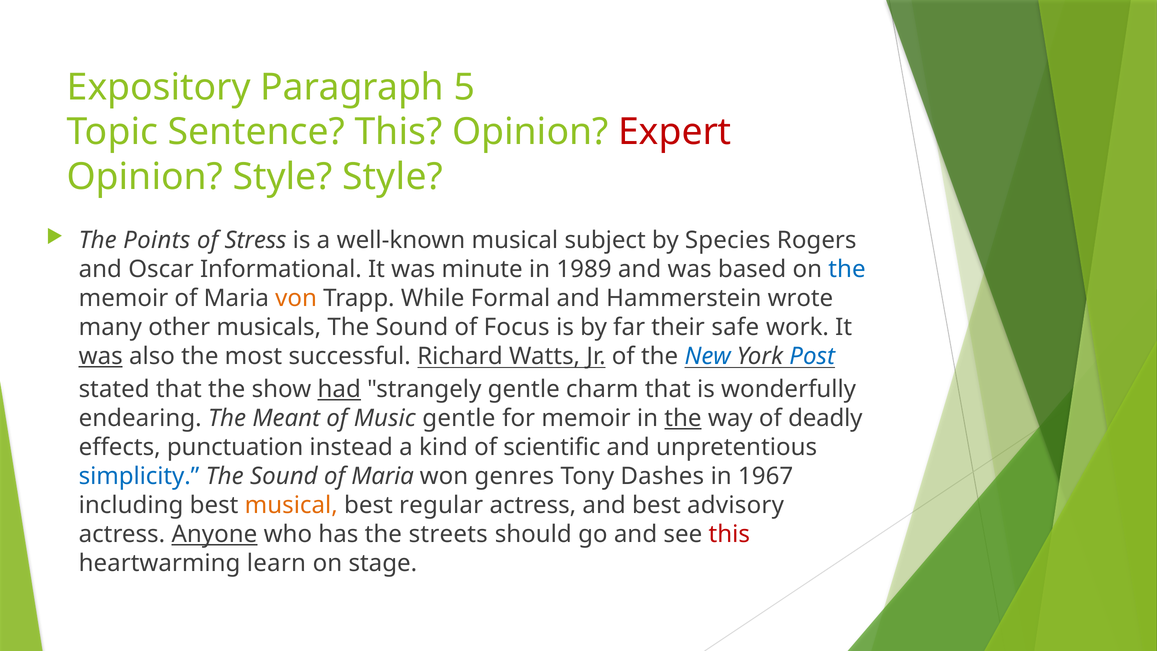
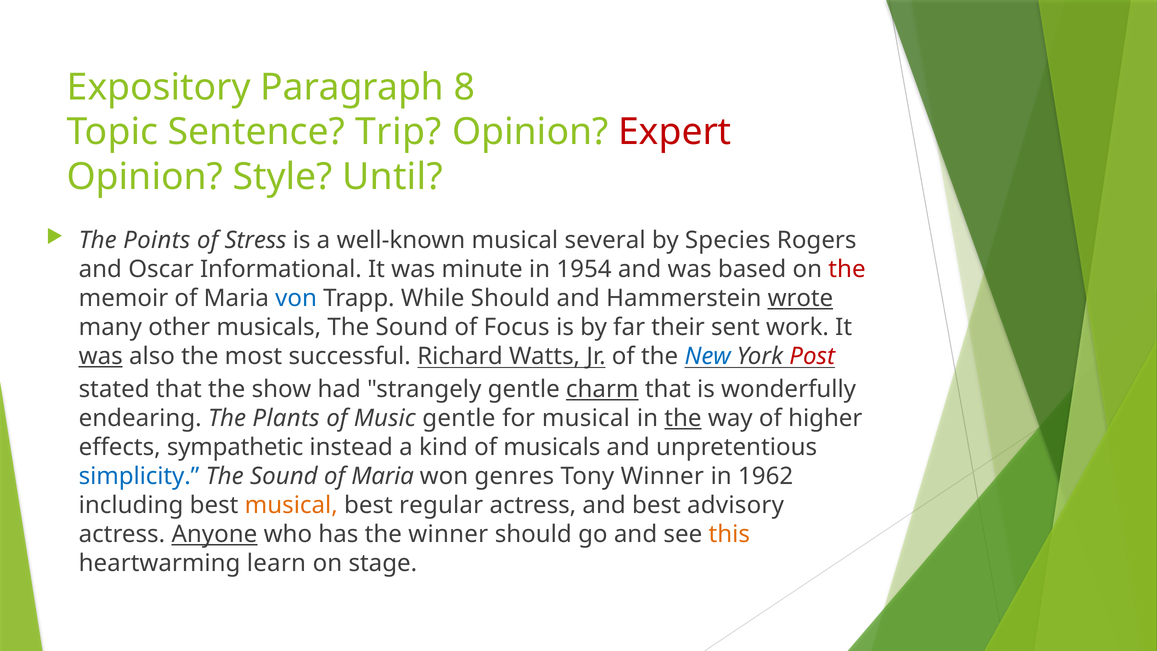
5: 5 -> 8 (464, 87)
Sentence This: This -> Trip (398, 132)
Style Style: Style -> Until (392, 177)
subject: subject -> several (605, 240)
1989: 1989 -> 1954 (584, 269)
the colour: blue -> red (847, 269)
von colour: orange -> blue (296, 298)
While Formal: Formal -> Should (510, 298)
wrote underline: none -> present (800, 298)
safe: safe -> sent (735, 327)
Post colour: blue -> red (812, 356)
had underline: present -> none (339, 389)
charm underline: none -> present (602, 389)
Meant: Meant -> Plants (286, 418)
for memoir: memoir -> musical (586, 418)
deadly: deadly -> higher (825, 418)
punctuation: punctuation -> sympathetic (235, 447)
of scientific: scientific -> musicals (552, 447)
Tony Dashes: Dashes -> Winner (662, 476)
1967: 1967 -> 1962 (766, 476)
the streets: streets -> winner (448, 534)
this colour: red -> orange (729, 534)
